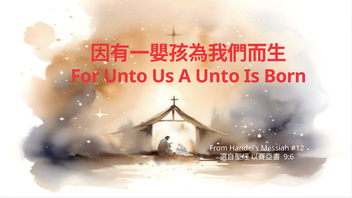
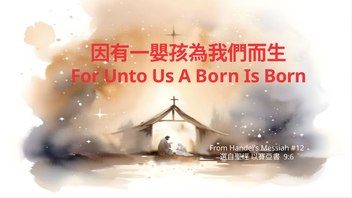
A Unto: Unto -> Born (217, 76)
